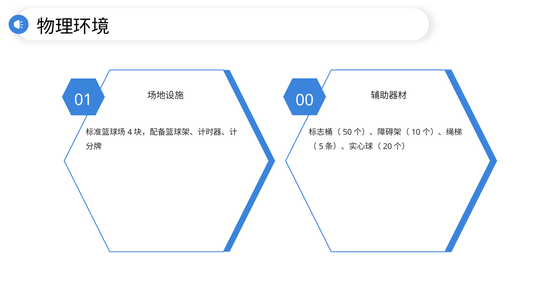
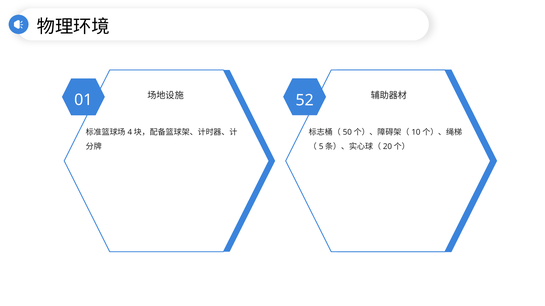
00: 00 -> 52 (305, 100)
